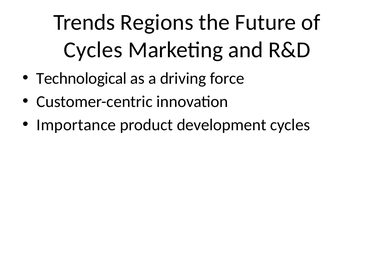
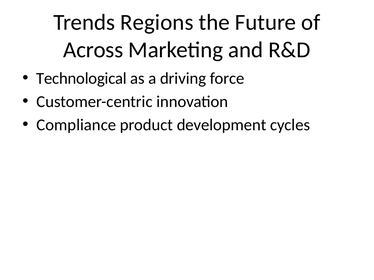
Cycles: Cycles -> Across (93, 50)
Importance: Importance -> Compliance (76, 125)
